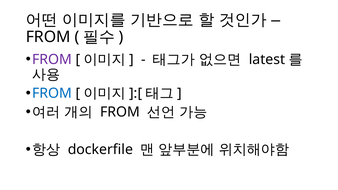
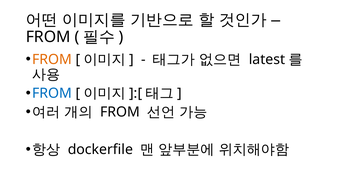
FROM colour: purple -> orange (52, 59)
